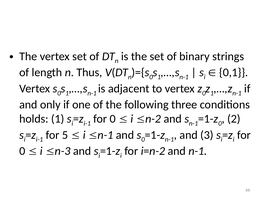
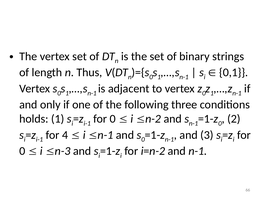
5: 5 -> 4 (65, 135)
